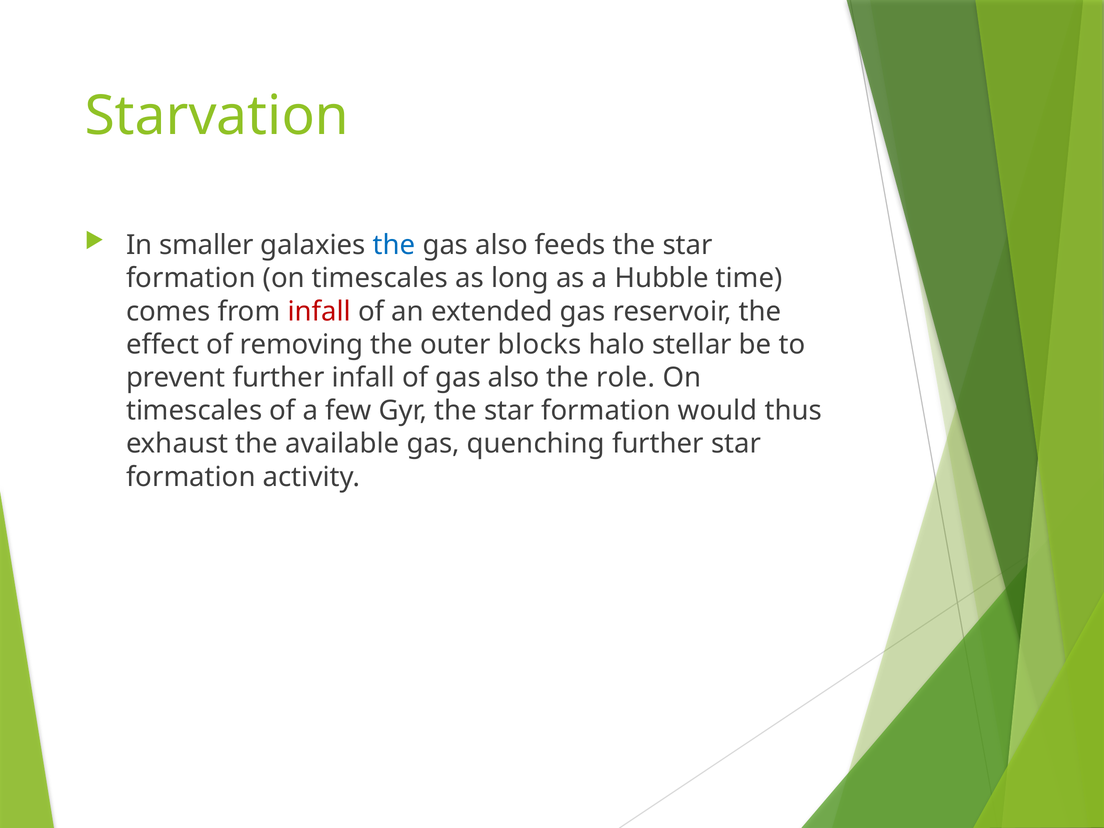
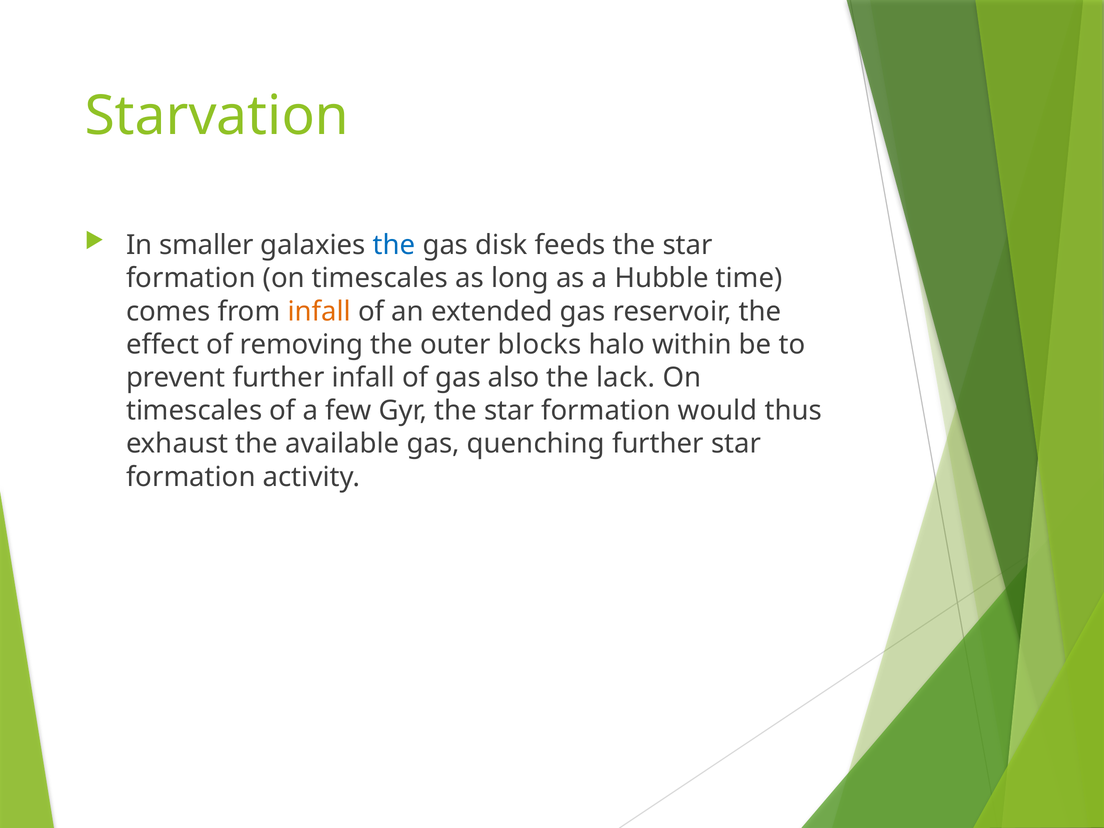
also: also -> disk (501, 245)
infall colour: red -> orange (319, 311)
stellar: stellar -> within (692, 345)
role: role -> lack (626, 378)
